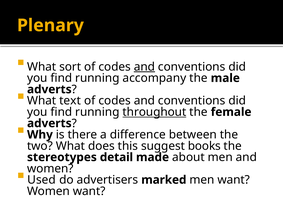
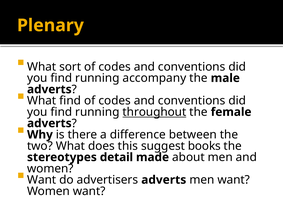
and underline: present -> none (144, 67)
What text: text -> find (70, 101)
Used: Used -> Want (42, 180)
advertisers marked: marked -> adverts (164, 180)
